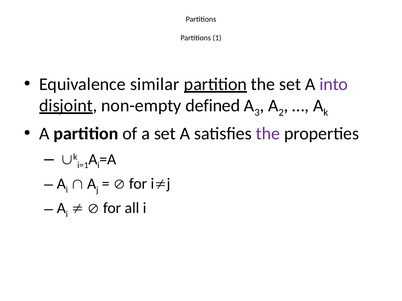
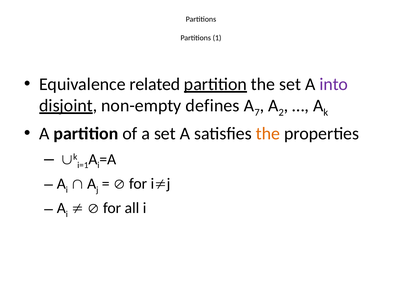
similar: similar -> related (155, 84)
defined: defined -> defines (213, 106)
3: 3 -> 7 (257, 113)
the colour: purple -> orange (268, 134)
